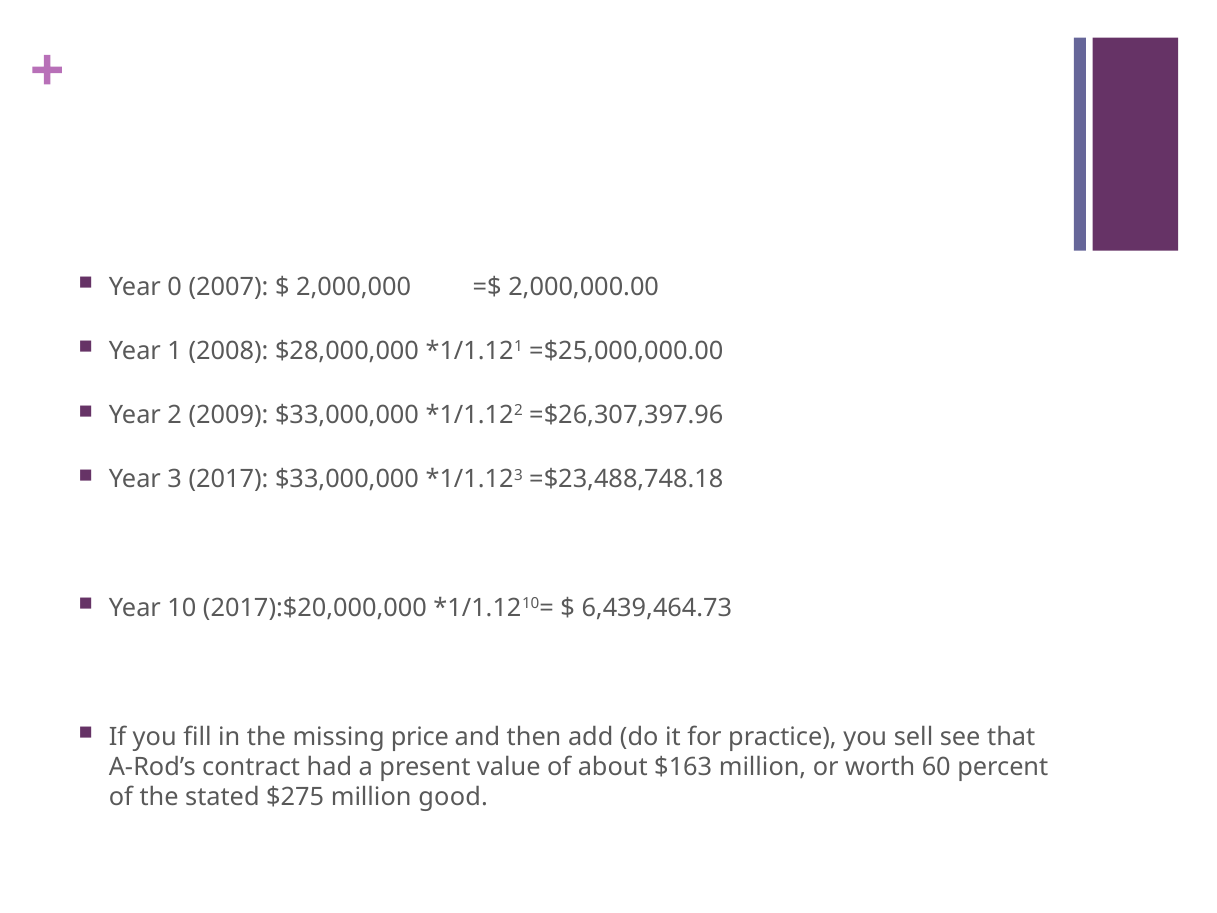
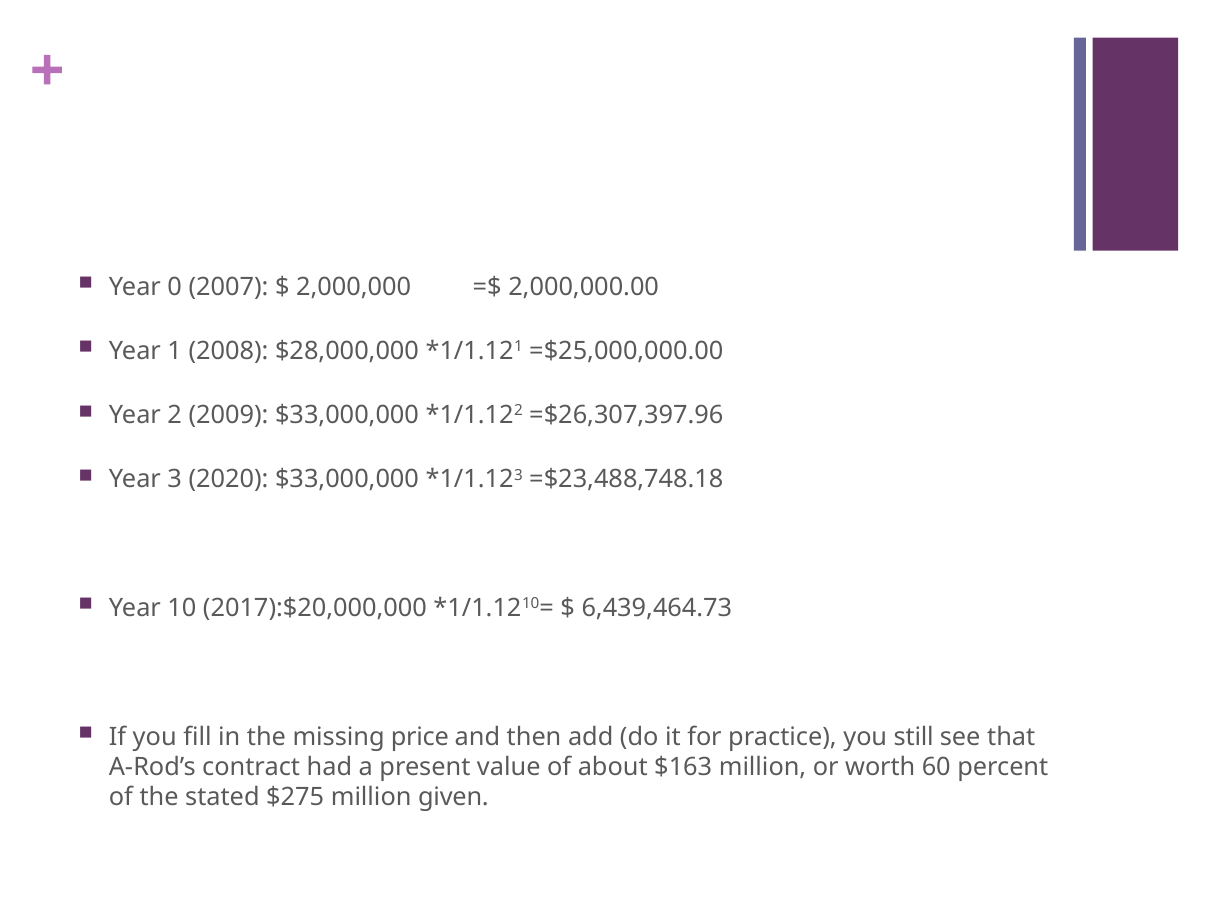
2017: 2017 -> 2020 (229, 479)
sell: sell -> still (914, 736)
good: good -> given (453, 797)
